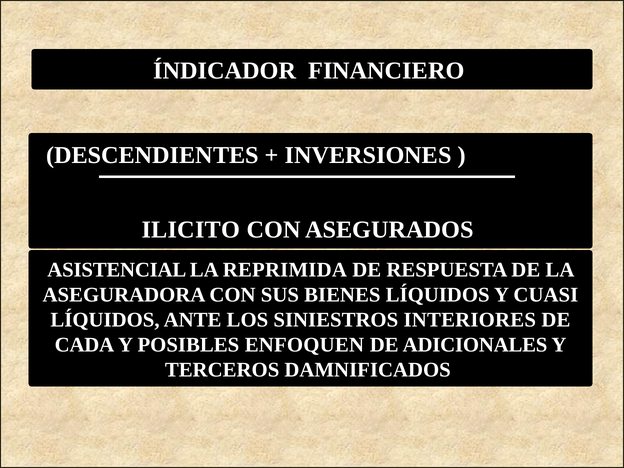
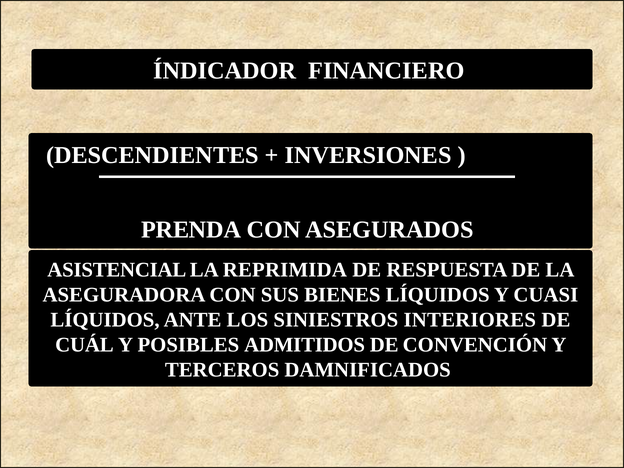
ILICITO: ILICITO -> PRENDA (191, 230)
CADA: CADA -> CUÁL (84, 345)
ENFOQUEN: ENFOQUEN -> ADMITIDOS (305, 345)
ADICIONALES: ADICIONALES -> CONVENCIÓN (475, 345)
